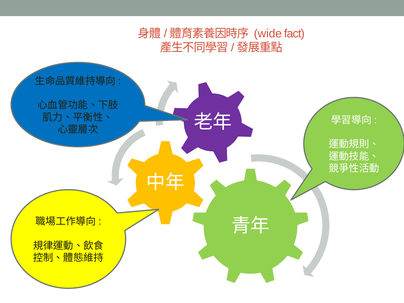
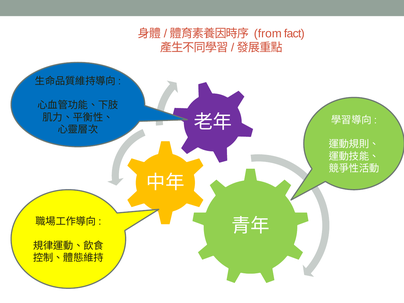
wide: wide -> from (268, 34)
